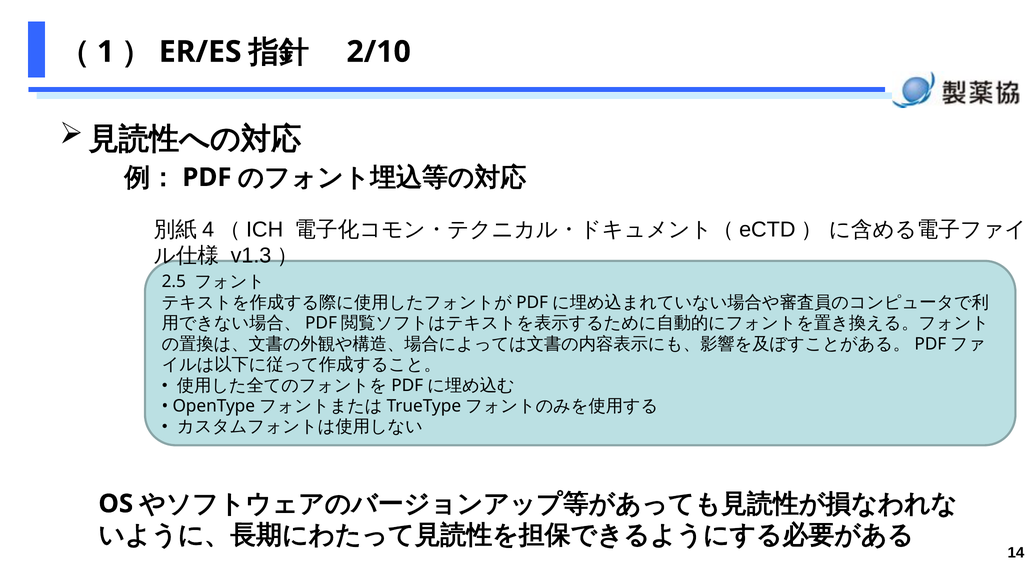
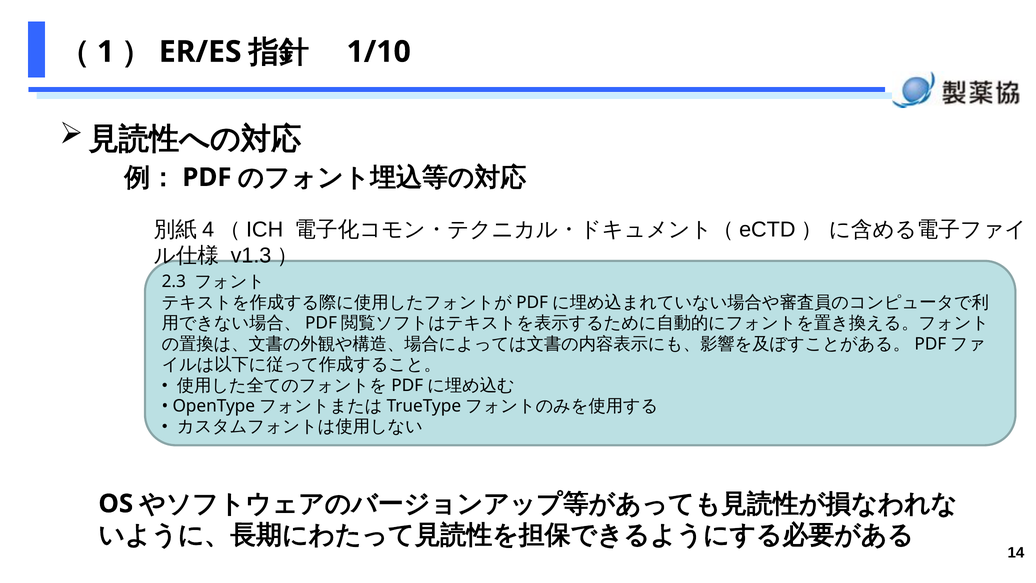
2/10: 2/10 -> 1/10 (379, 52)
2.5: 2.5 -> 2.3 (174, 282)
